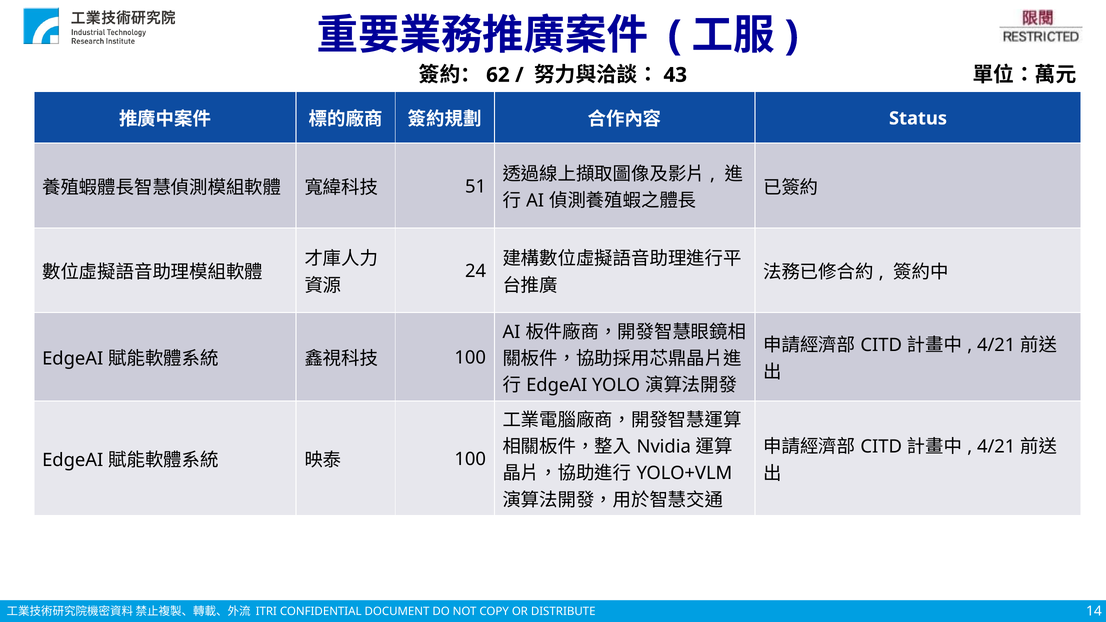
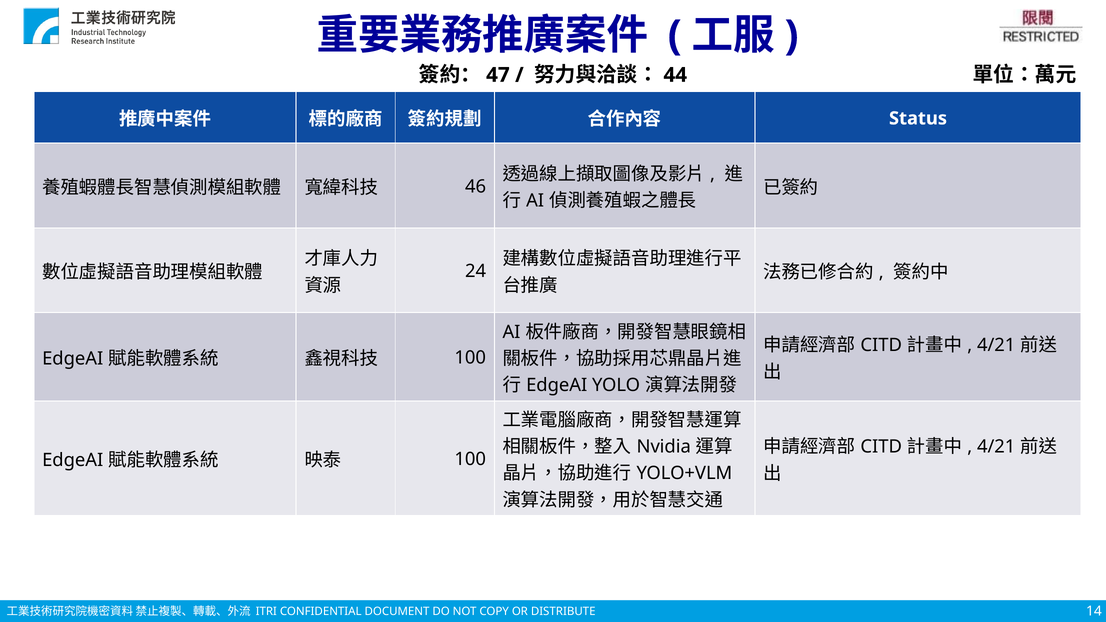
62: 62 -> 47 (498, 75)
43: 43 -> 44 (675, 75)
51: 51 -> 46 (476, 187)
